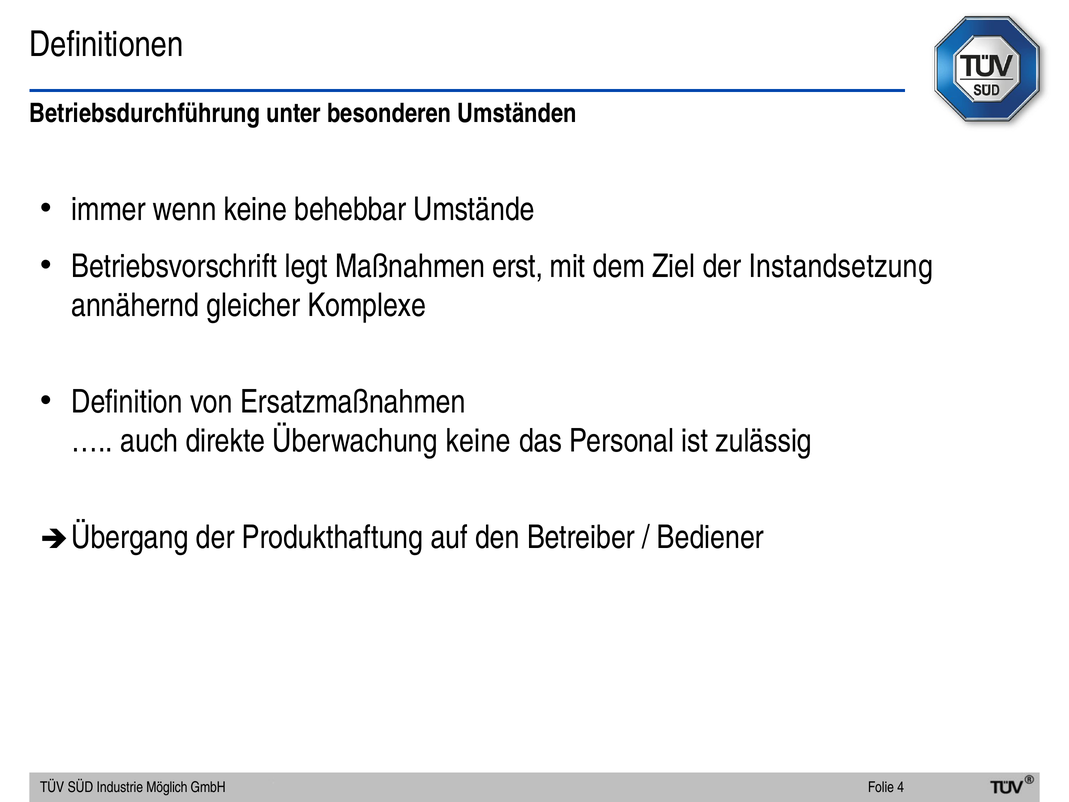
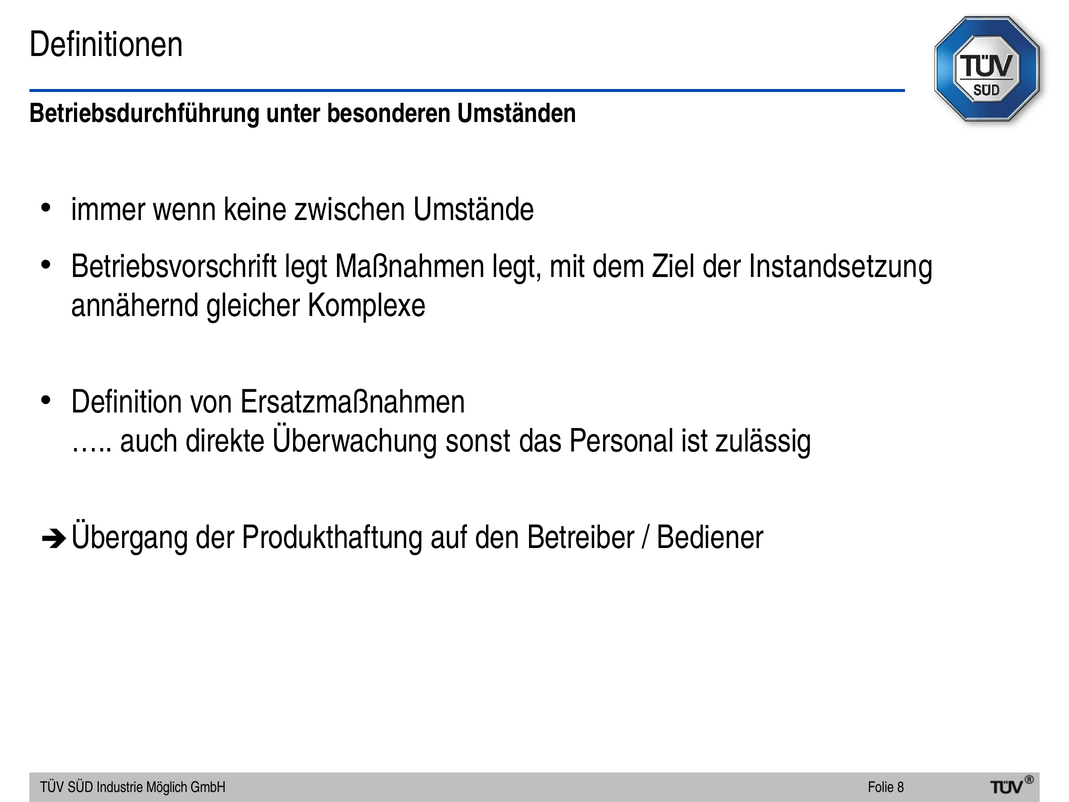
behebbar: behebbar -> zwischen (350, 209)
Maßnahmen erst: erst -> legt (517, 266)
Überwachung keine: keine -> sonst (478, 441)
4: 4 -> 8 (901, 787)
